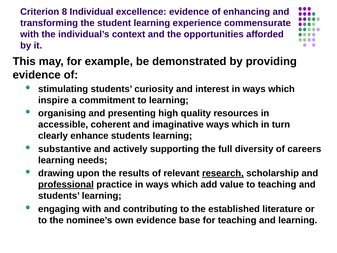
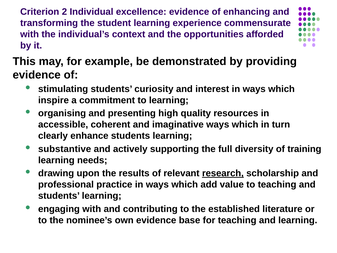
8: 8 -> 2 (64, 12)
careers: careers -> training (304, 149)
professional underline: present -> none (66, 184)
